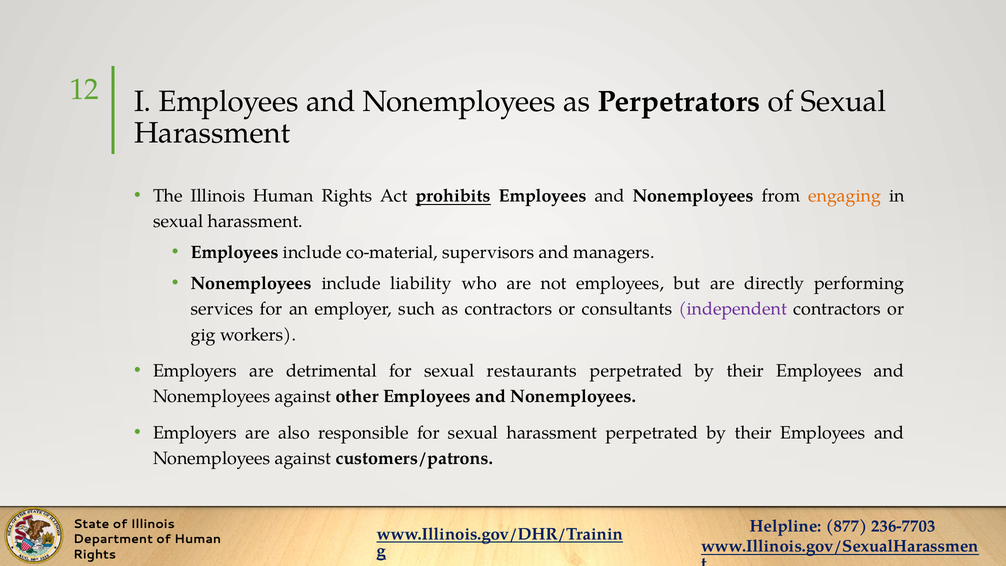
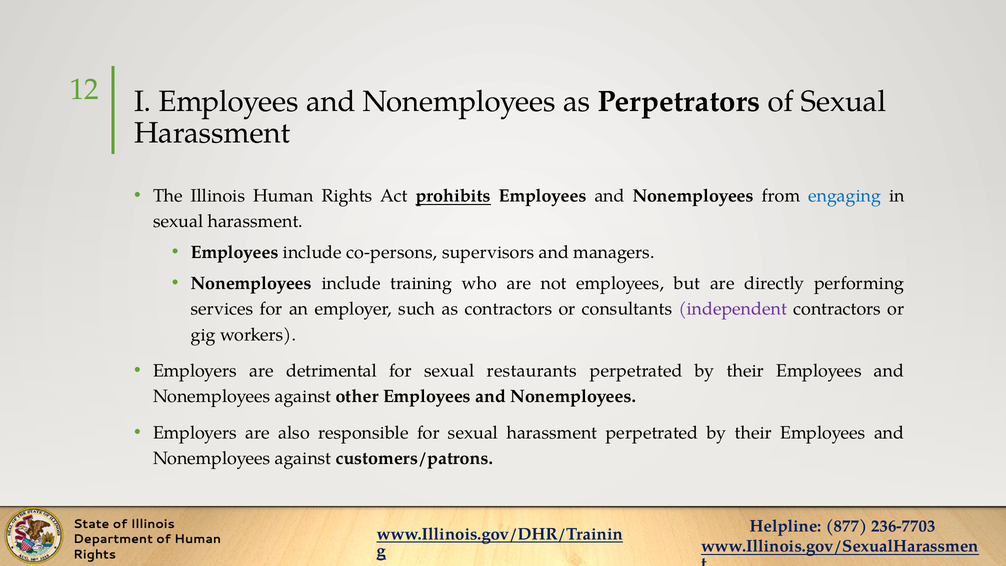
engaging colour: orange -> blue (845, 196)
co-material: co-material -> co-persons (392, 252)
liability: liability -> training (421, 283)
